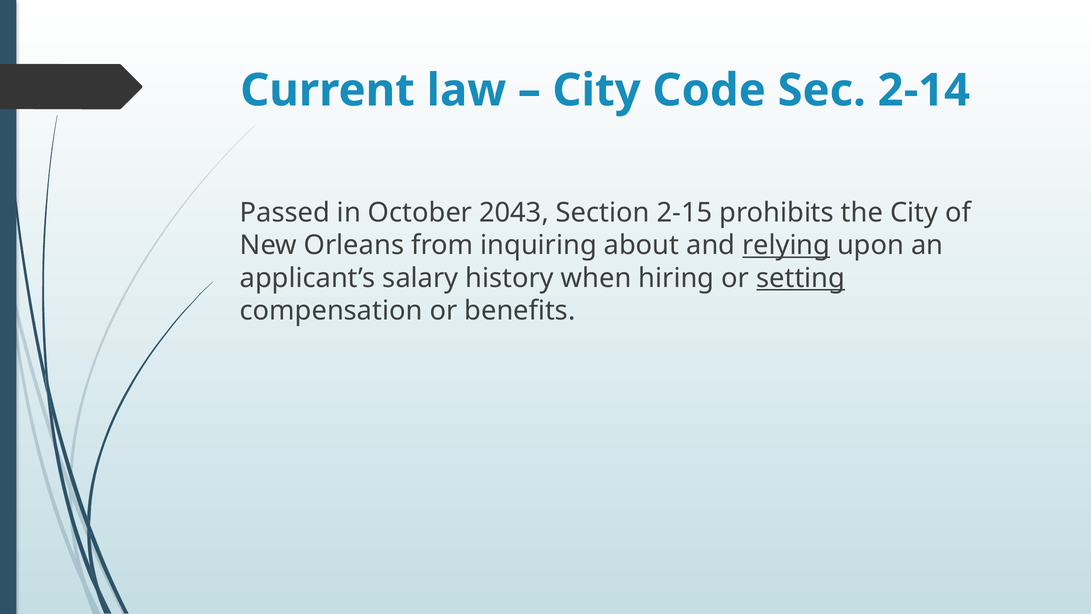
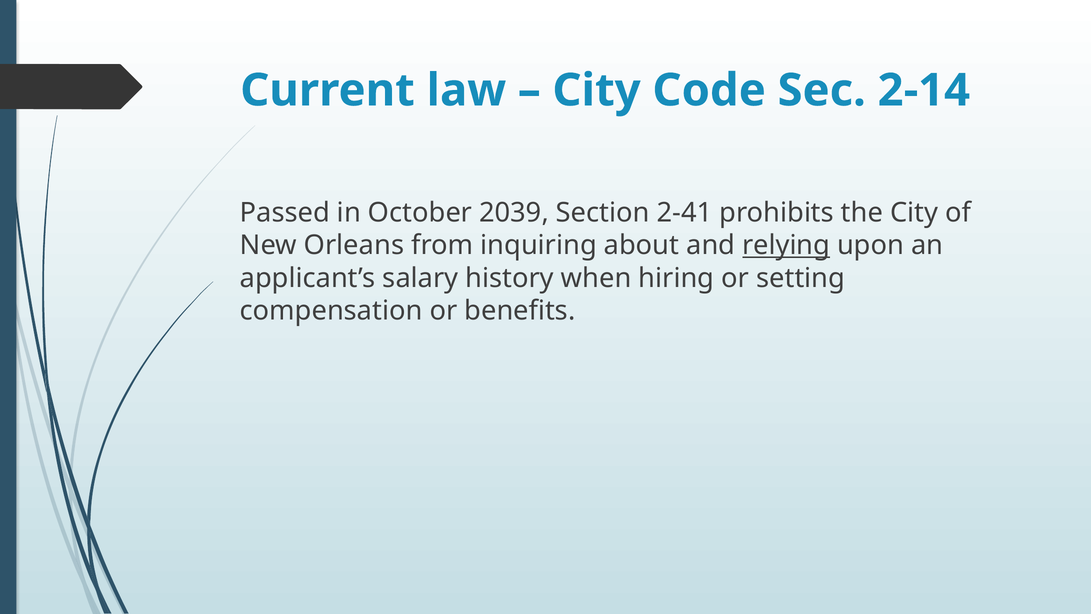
2043: 2043 -> 2039 (514, 213)
2-15: 2-15 -> 2-41 (684, 213)
setting underline: present -> none (801, 278)
